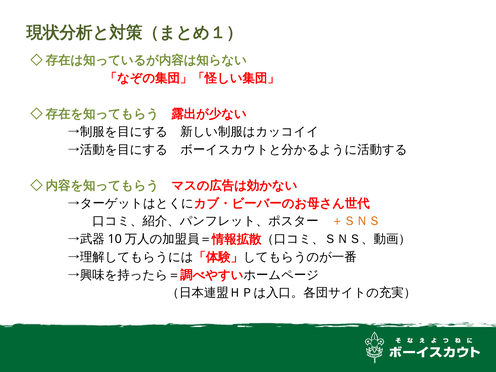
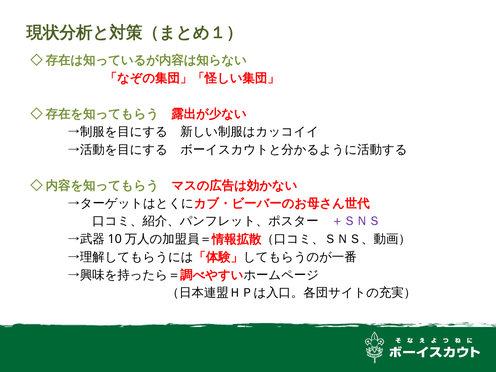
＋ＳＮＳ colour: orange -> purple (356, 221)
